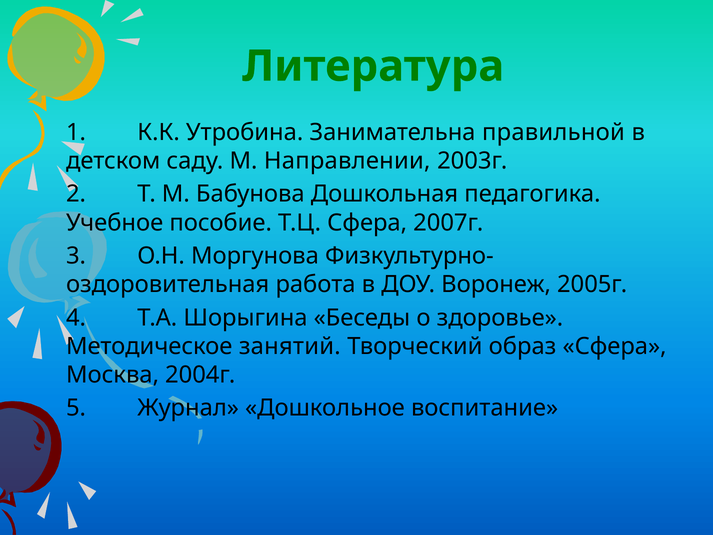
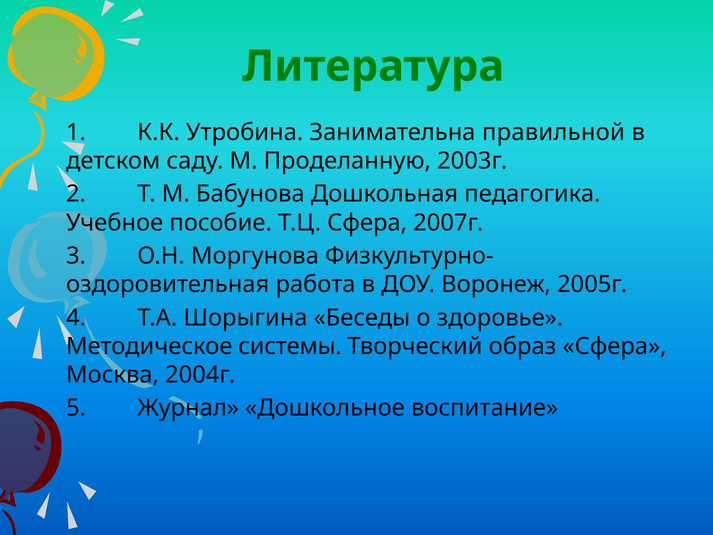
Направлении: Направлении -> Проделанную (347, 161)
занятий: занятий -> системы (290, 346)
